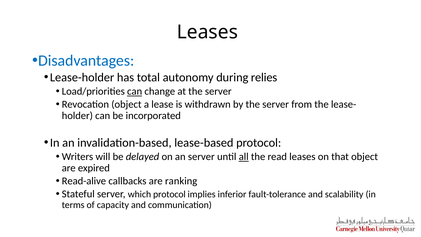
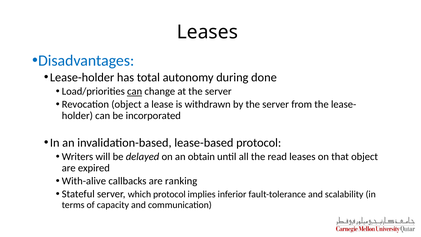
relies: relies -> done (264, 77)
an server: server -> obtain (201, 157)
all underline: present -> none (244, 157)
Read-alive: Read-alive -> With-alive (84, 181)
